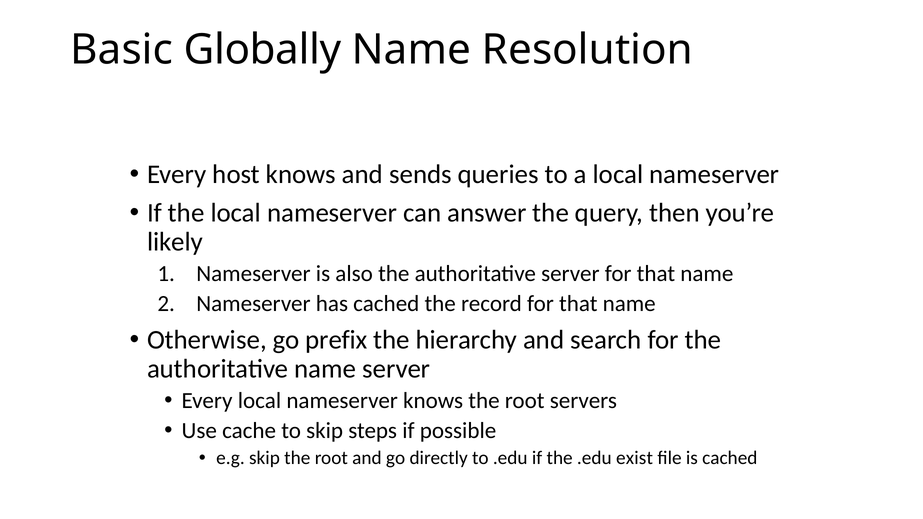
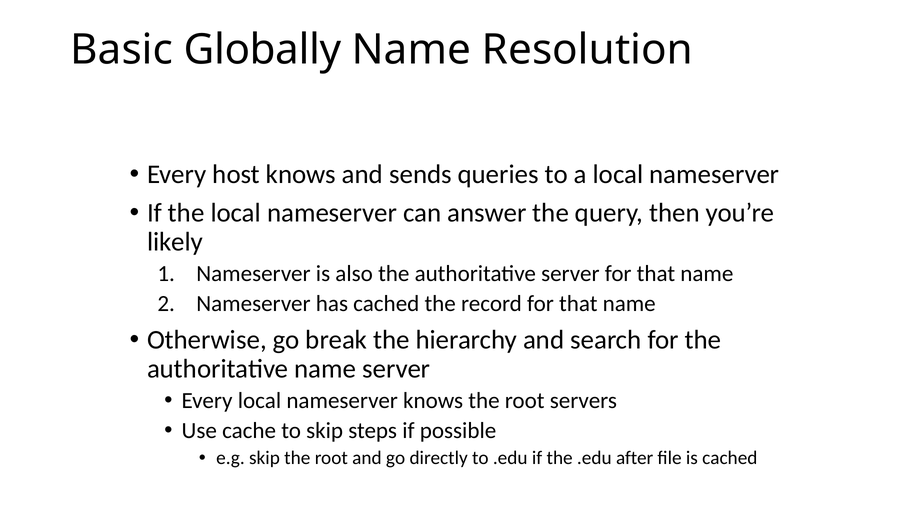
prefix: prefix -> break (336, 340)
exist: exist -> after (635, 458)
